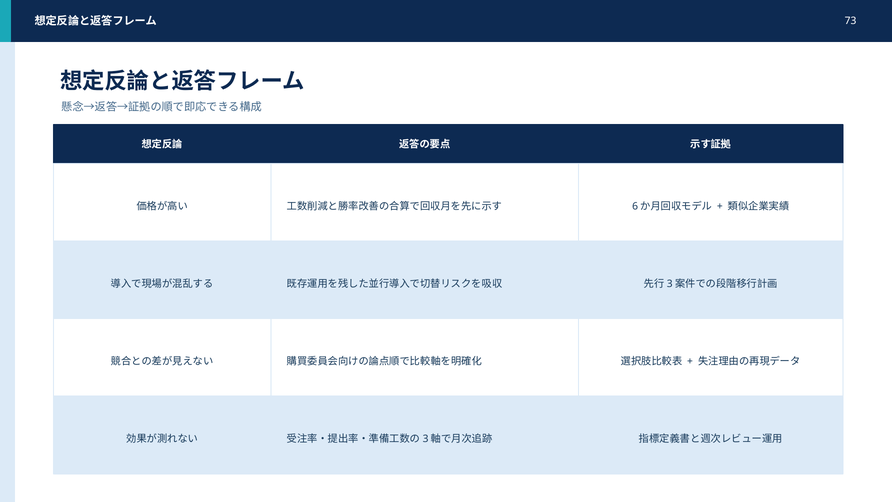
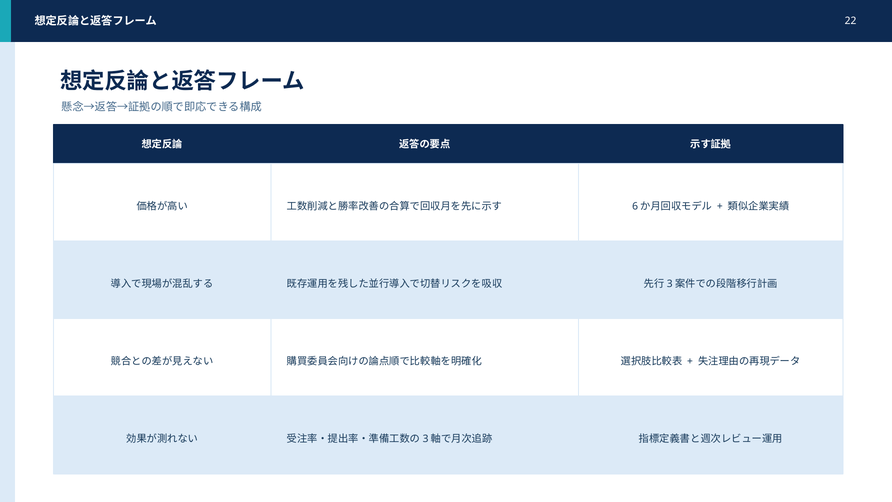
73: 73 -> 22 (851, 21)
